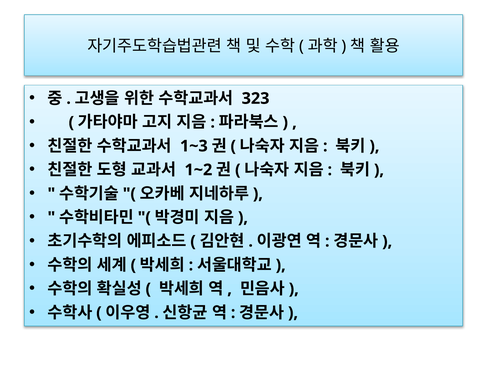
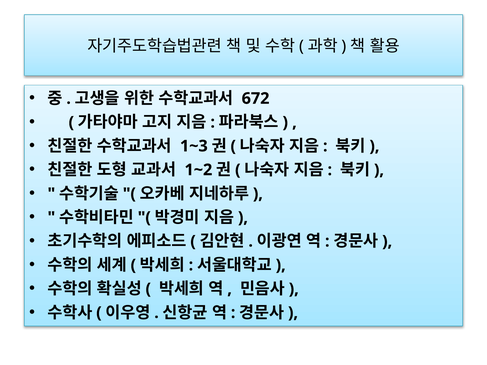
323: 323 -> 672 (256, 99)
